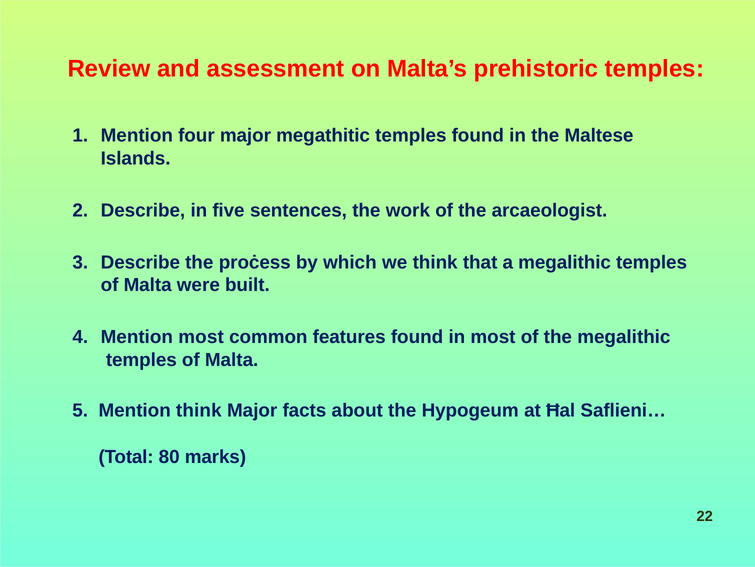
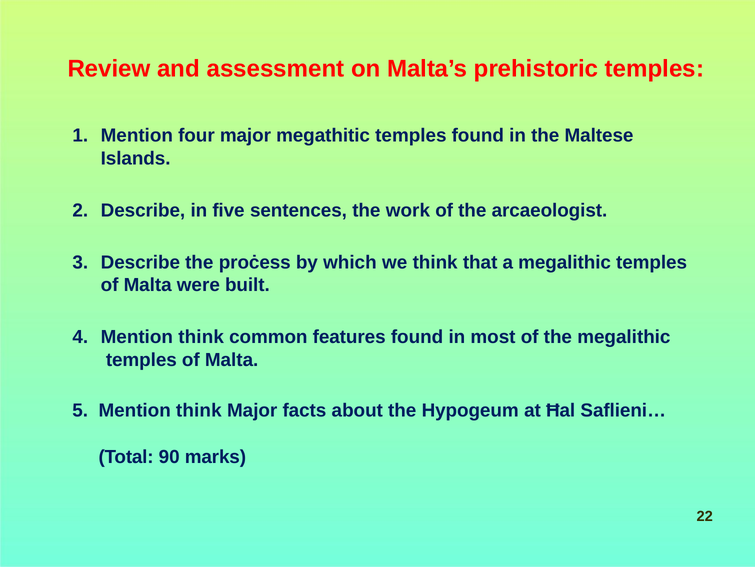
most: most -> think (201, 337)
80: 80 -> 90 (169, 456)
